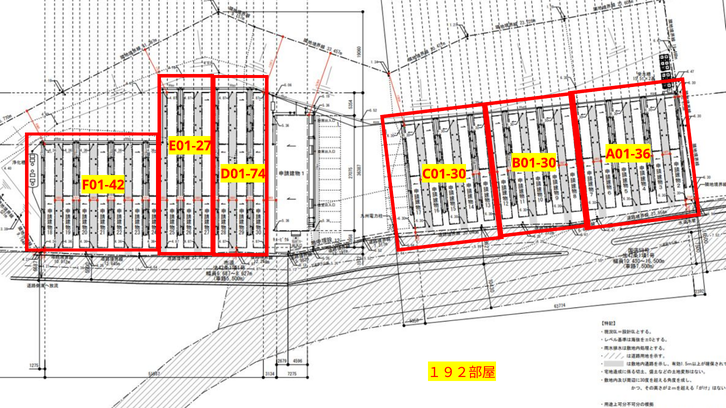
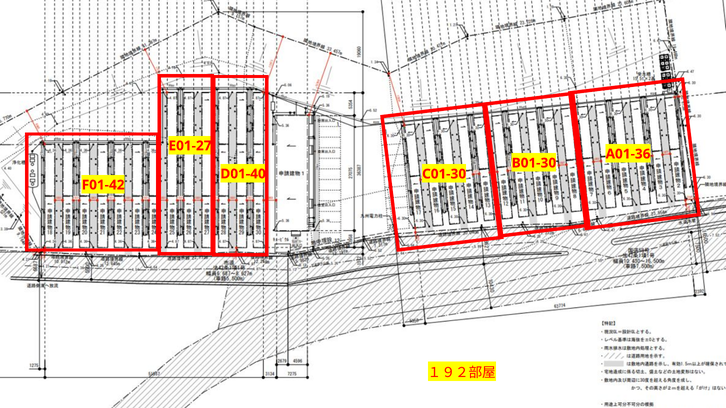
D01-74: D01-74 -> D01-40 (243, 174)
